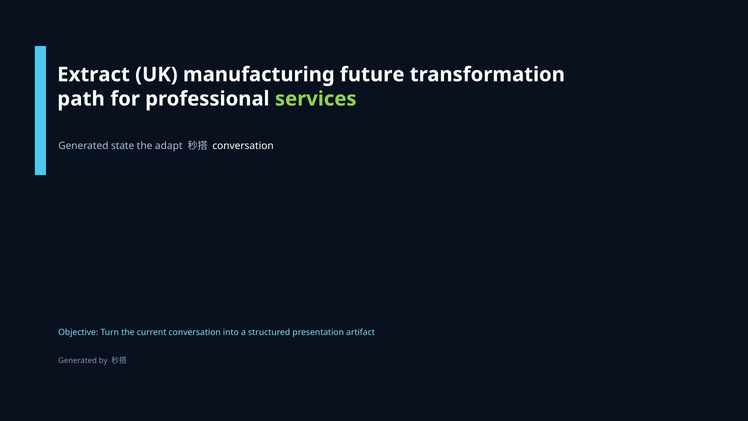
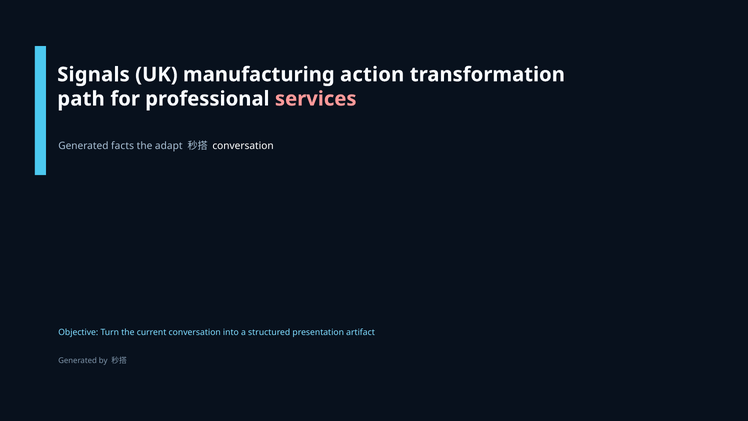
Extract: Extract -> Signals (93, 75)
future: future -> action (372, 75)
services colour: light green -> pink (316, 99)
state: state -> facts (123, 146)
